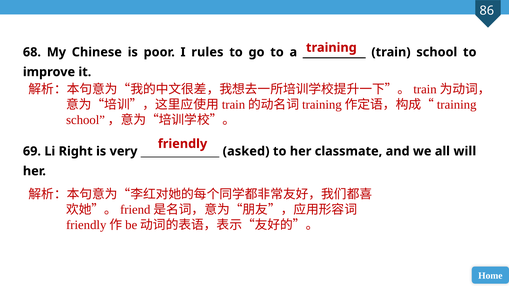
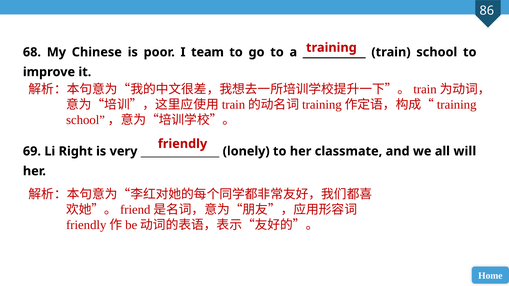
rules: rules -> team (207, 52)
asked: asked -> lonely (246, 151)
